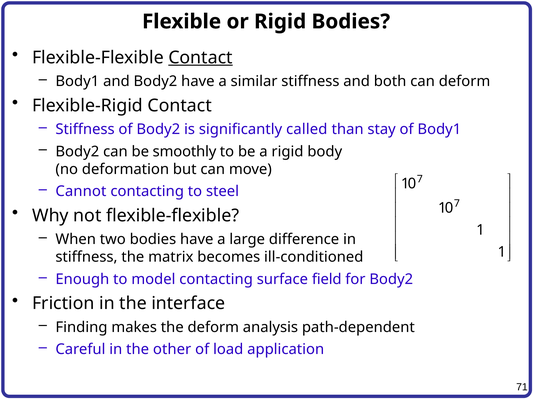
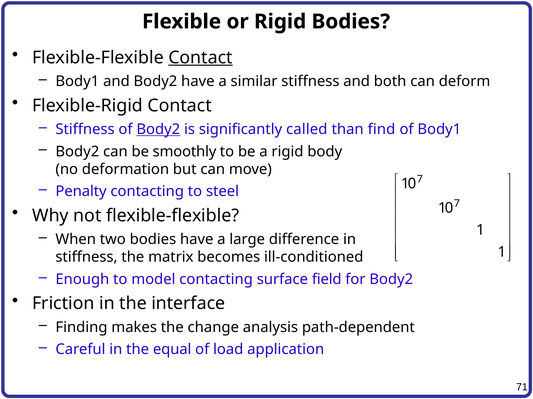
Body2 underline: none -> present (158, 130)
stay: stay -> find (381, 130)
Cannot: Cannot -> Penalty (81, 192)
the deform: deform -> change (213, 328)
other: other -> equal (172, 350)
